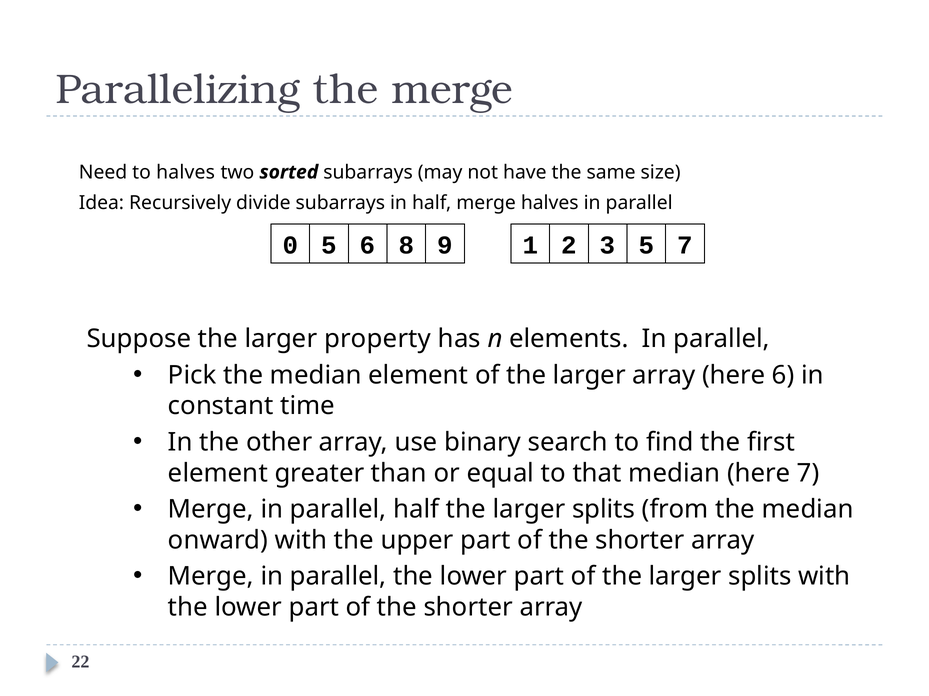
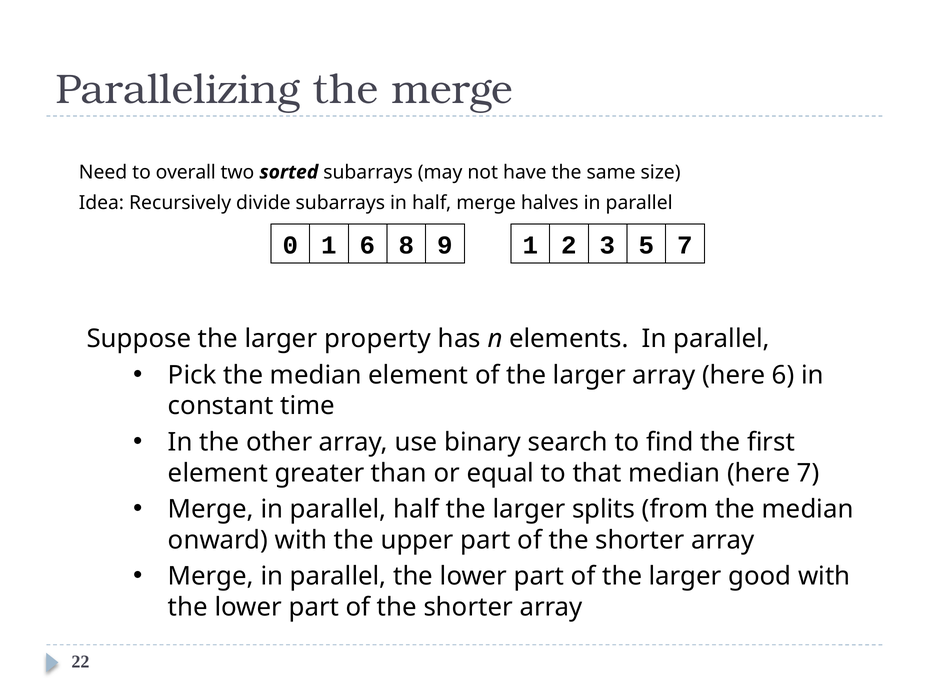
to halves: halves -> overall (186, 172)
0 5: 5 -> 1 (329, 246)
of the larger splits: splits -> good (760, 577)
